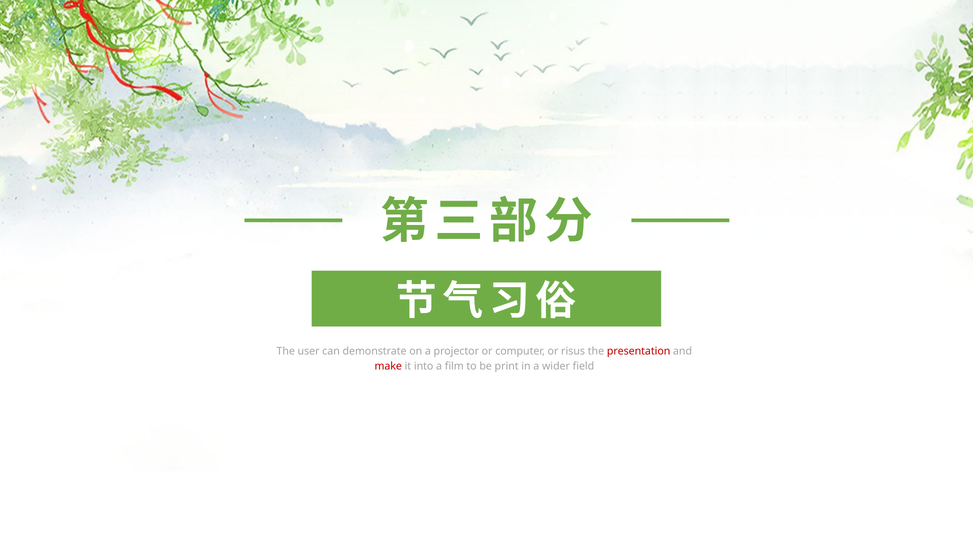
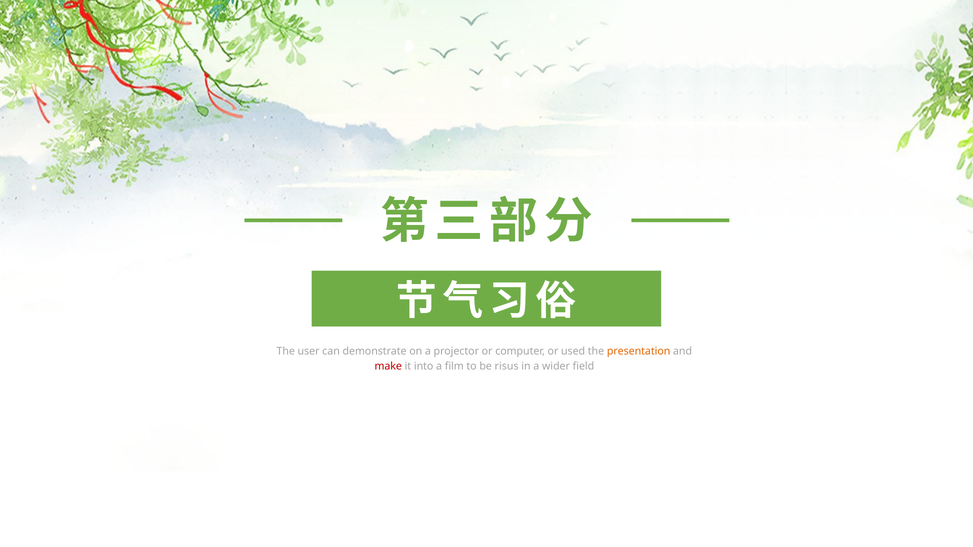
risus: risus -> used (573, 351)
presentation colour: red -> orange (639, 351)
print: print -> risus (507, 367)
